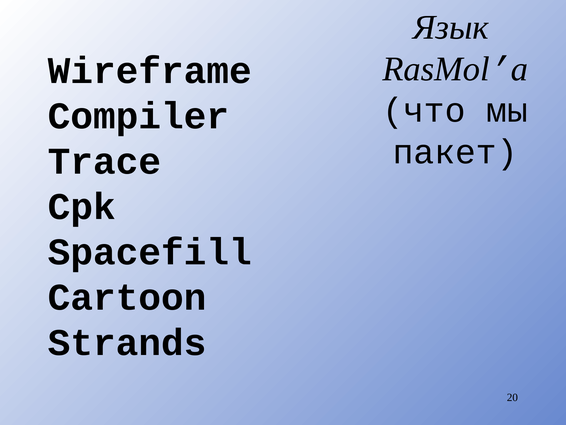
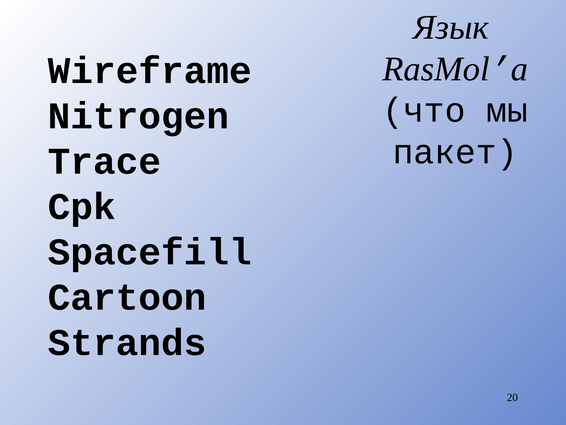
Compiler: Compiler -> Nitrogen (138, 116)
